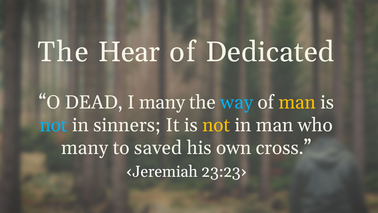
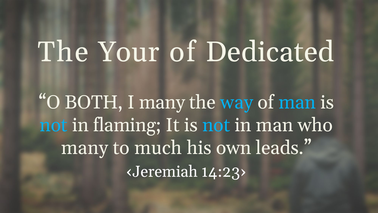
Hear: Hear -> Your (129, 52)
DEAD: DEAD -> BOTH (94, 102)
man colour: yellow -> light blue (297, 102)
sinners: sinners -> flaming (127, 125)
not colour: yellow -> light blue (216, 125)
saved: saved -> much (158, 148)
cross: cross -> leads (284, 148)
23:23›: 23:23› -> 14:23› (224, 171)
